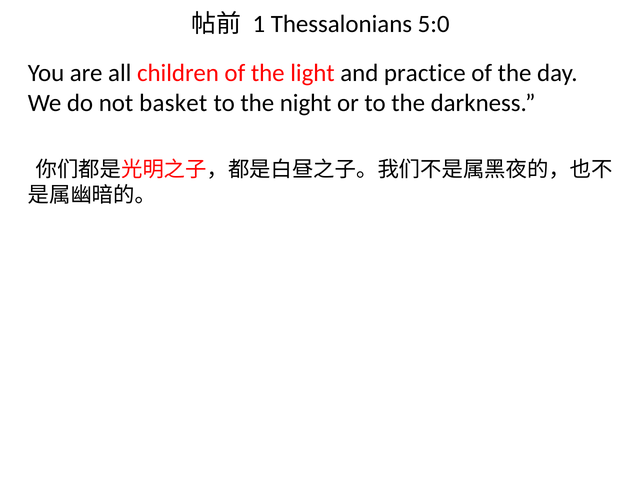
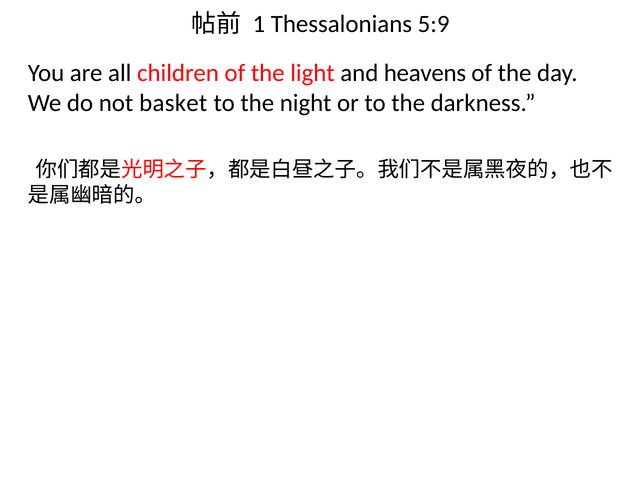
5:0: 5:0 -> 5:9 (434, 24)
practice: practice -> heavens (425, 73)
